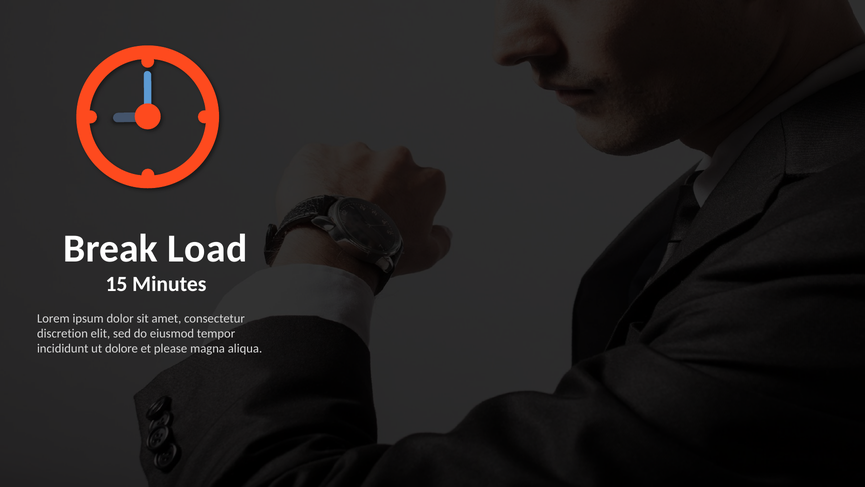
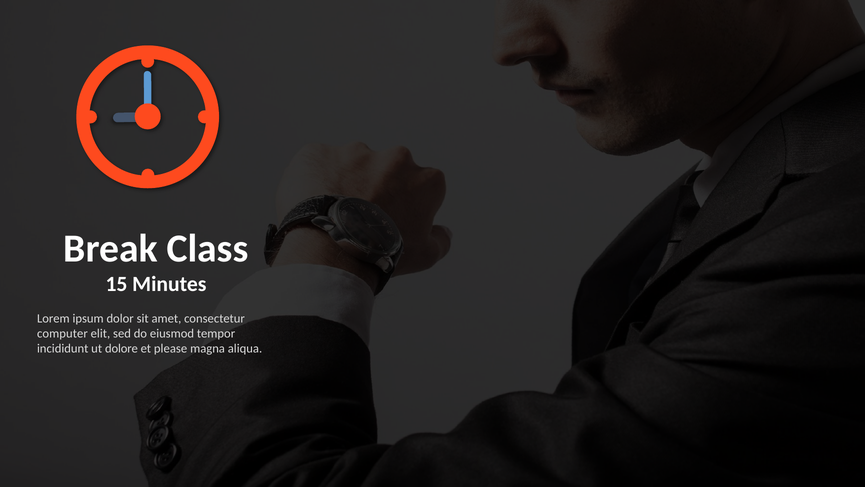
Load: Load -> Class (208, 248)
discretion: discretion -> computer (62, 333)
